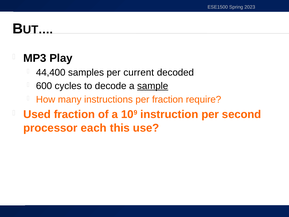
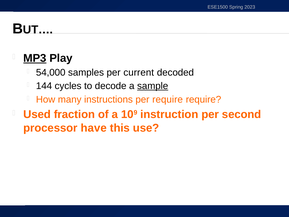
MP3 underline: none -> present (35, 58)
44,400: 44,400 -> 54,000 (51, 72)
600: 600 -> 144 (44, 86)
per fraction: fraction -> require (168, 99)
each: each -> have (94, 128)
